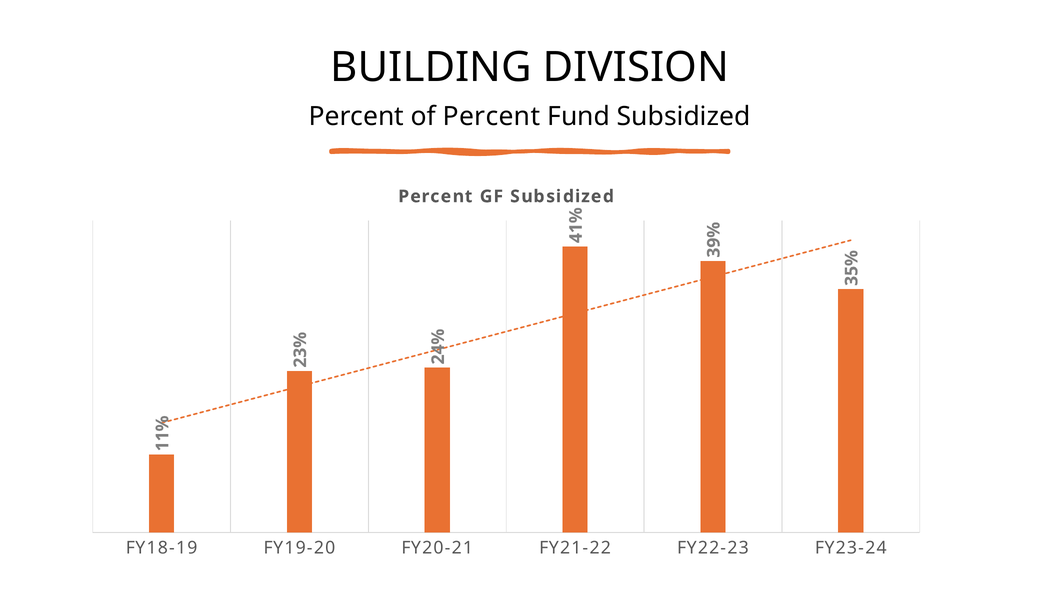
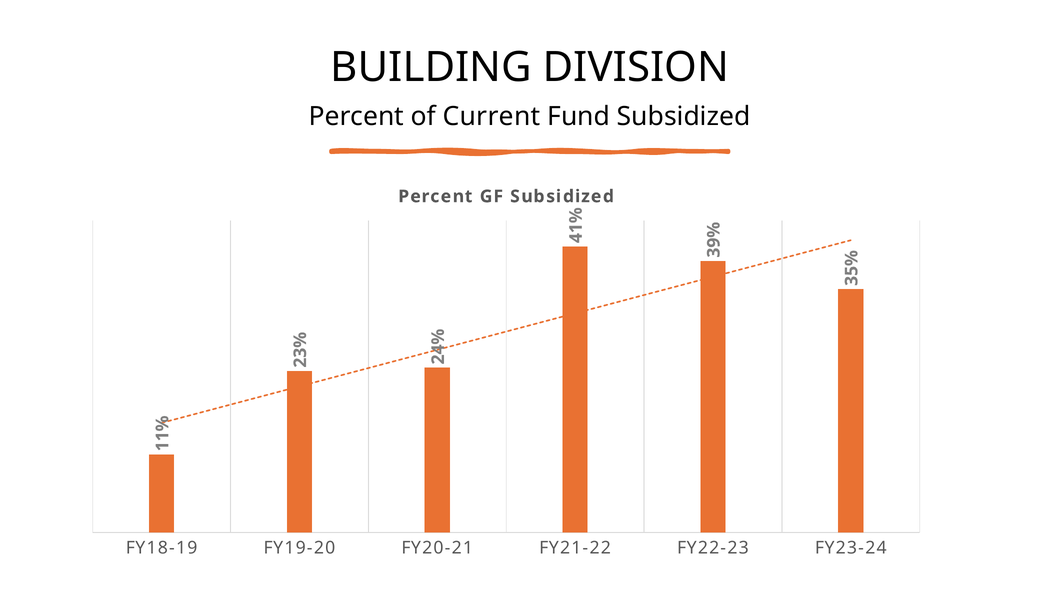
of Percent: Percent -> Current (491, 116)
